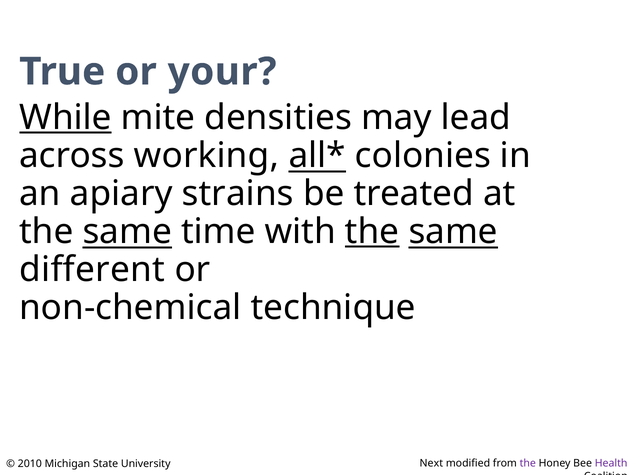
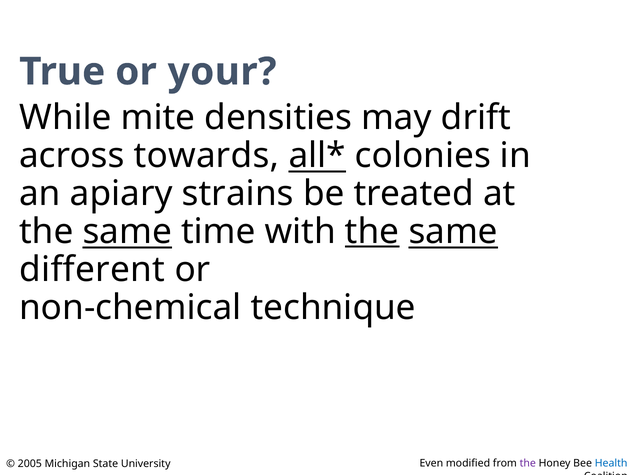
While underline: present -> none (66, 118)
lead: lead -> drift (476, 118)
working: working -> towards (206, 156)
2010: 2010 -> 2005 (30, 464)
Next: Next -> Even (431, 464)
Health colour: purple -> blue (611, 464)
